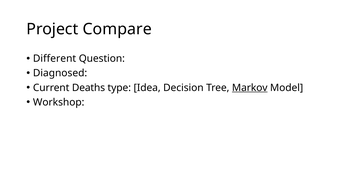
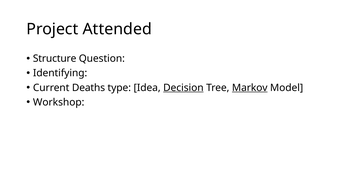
Compare: Compare -> Attended (117, 29)
Different: Different -> Structure (55, 59)
Diagnosed: Diagnosed -> Identifying (60, 73)
Decision underline: none -> present (183, 88)
